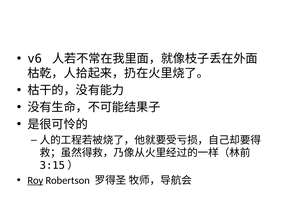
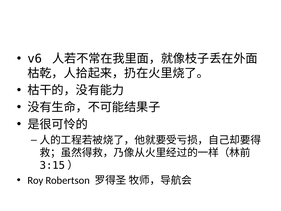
Roy underline: present -> none (35, 180)
